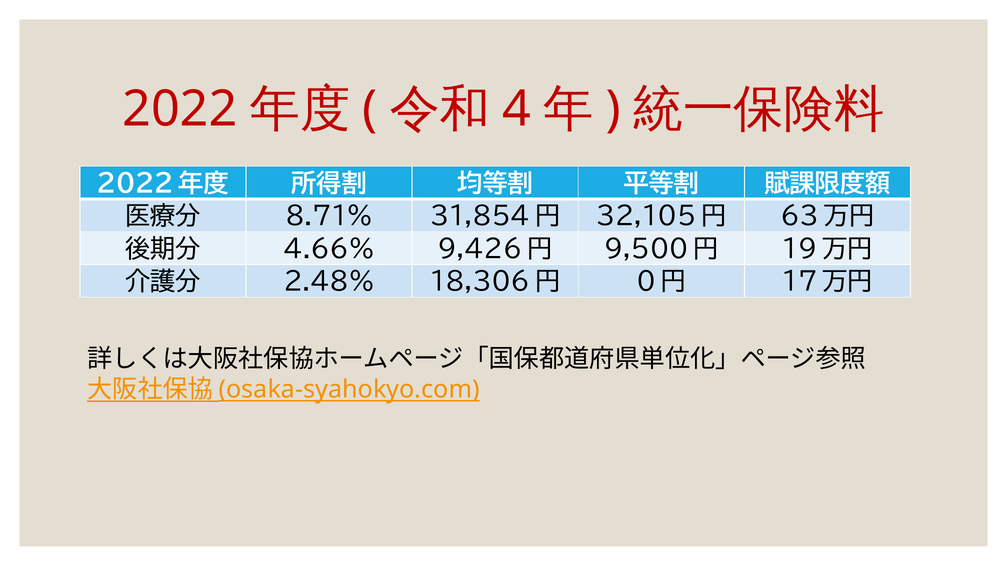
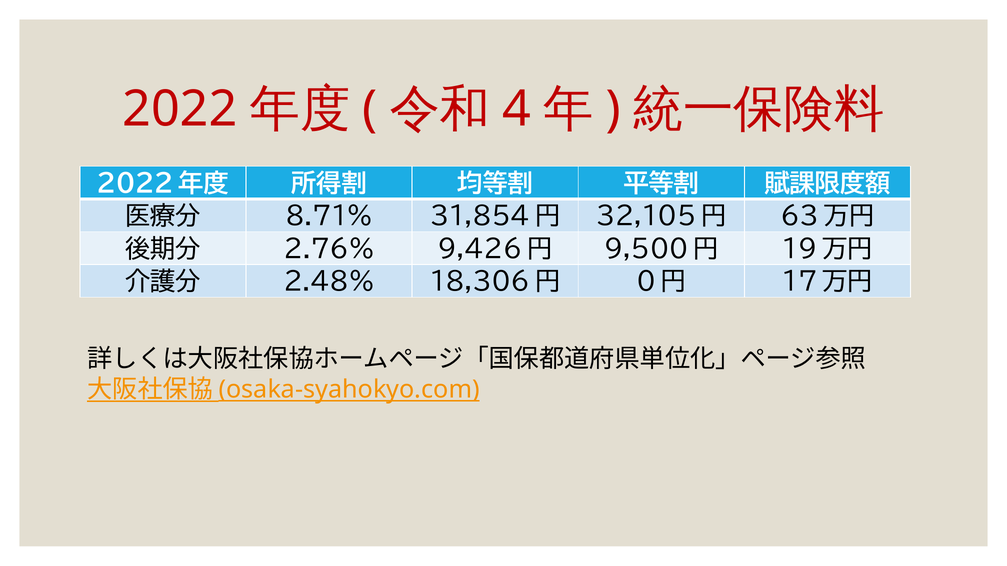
4.66%: 4.66% -> 2.76% (329, 250)
